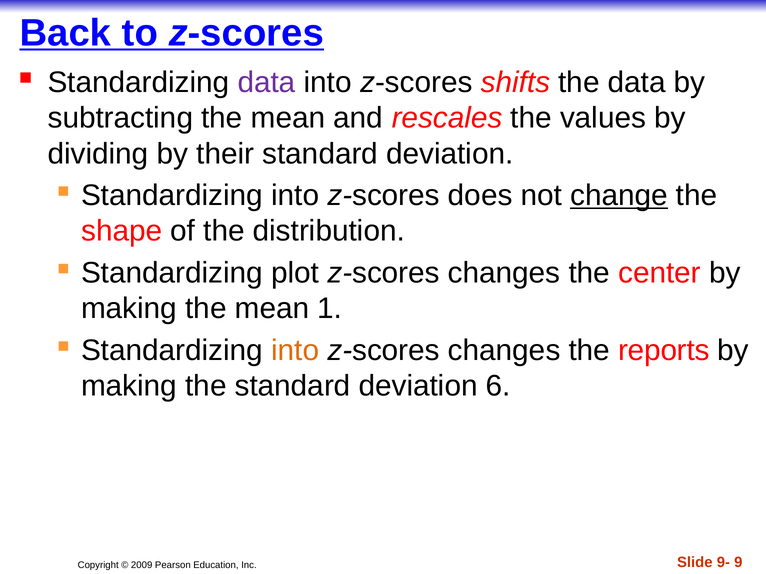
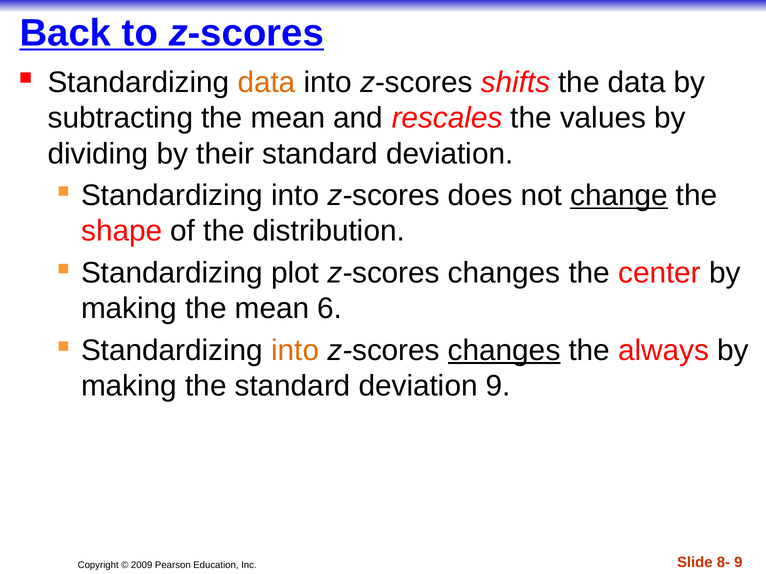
data colour: purple -> orange (267, 82)
1: 1 -> 6 (330, 309)
changes underline: none -> present (504, 351)
reports: reports -> always (664, 351)
deviation 6: 6 -> 9 (498, 386)
9-: 9- -> 8- (723, 563)
